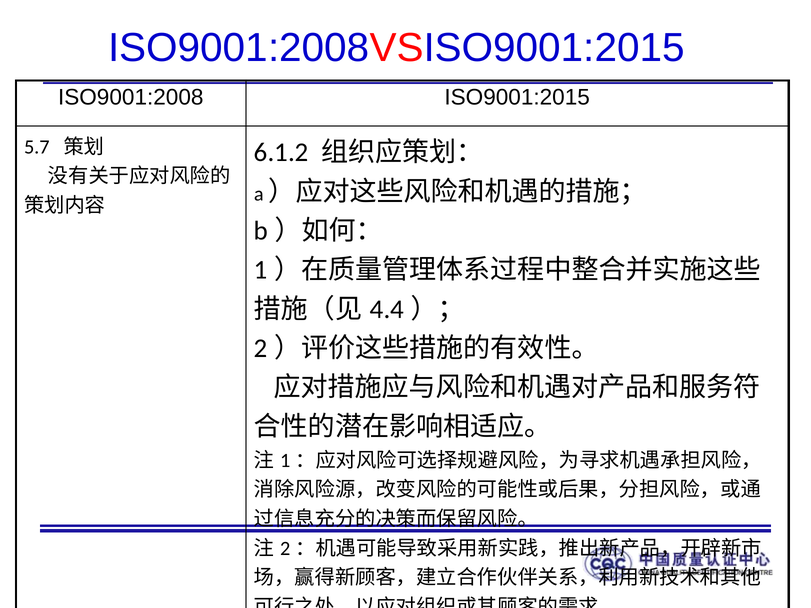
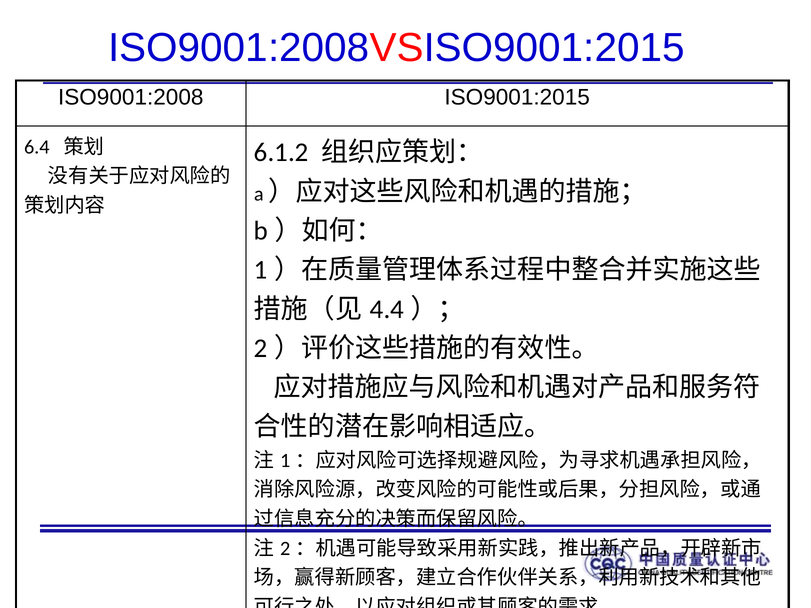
5.7: 5.7 -> 6.4 (37, 147)
